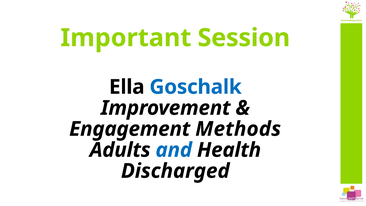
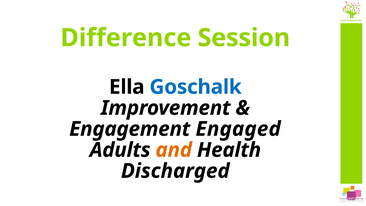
Important: Important -> Difference (126, 38)
Methods: Methods -> Engaged (238, 129)
and colour: blue -> orange (174, 150)
